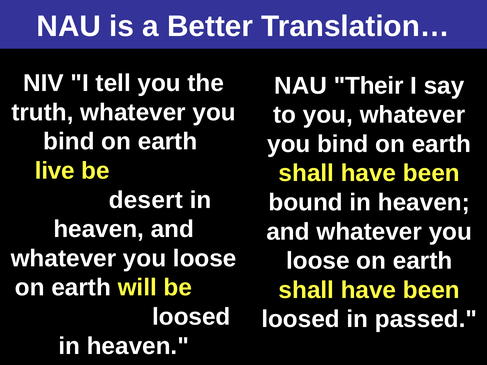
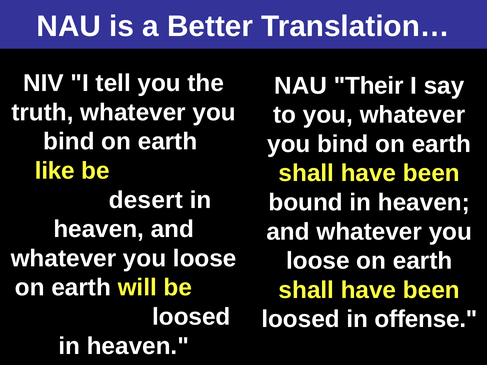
live: live -> like (55, 171)
passed: passed -> offense (426, 319)
